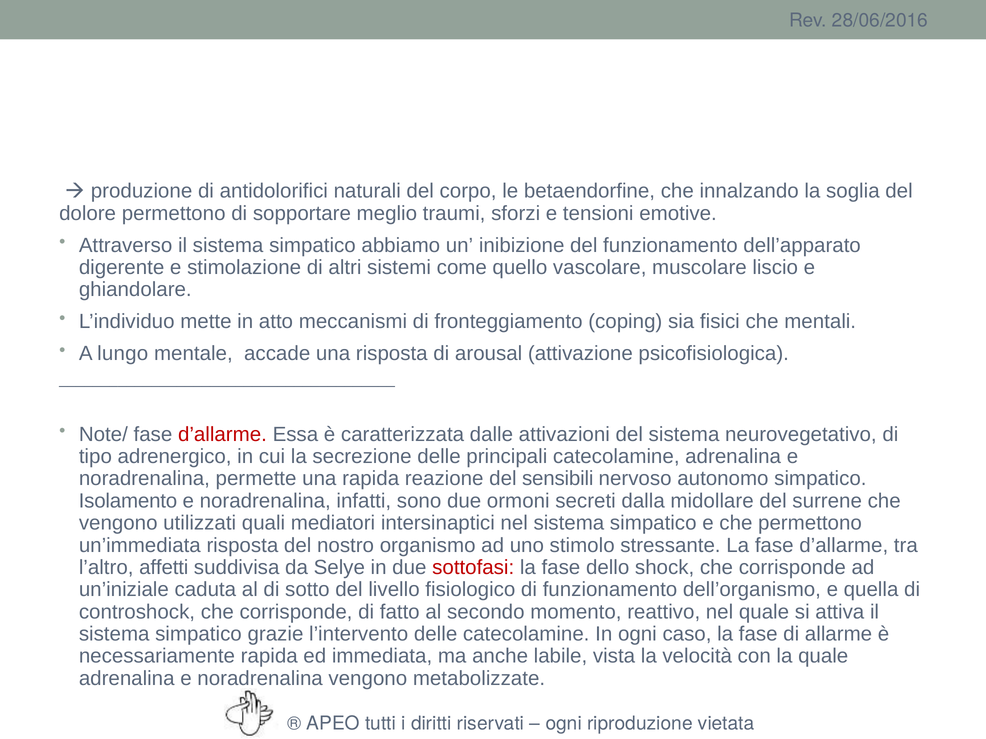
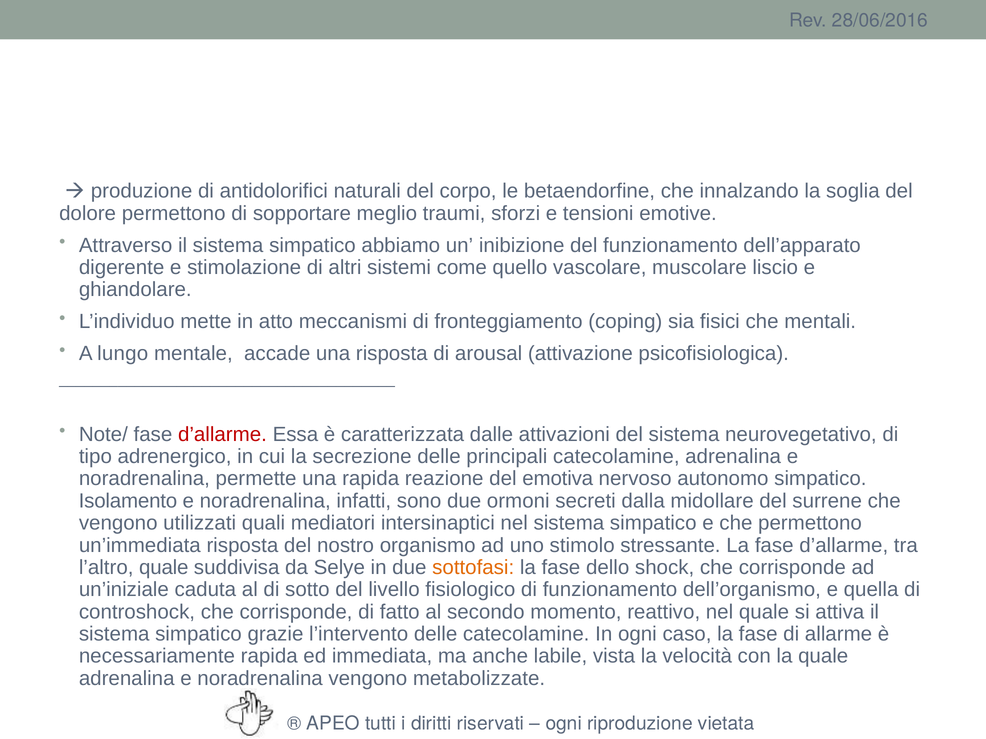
sensibili: sensibili -> emotiva (558, 479)
l’altro affetti: affetti -> quale (164, 568)
sottofasi colour: red -> orange (473, 568)
